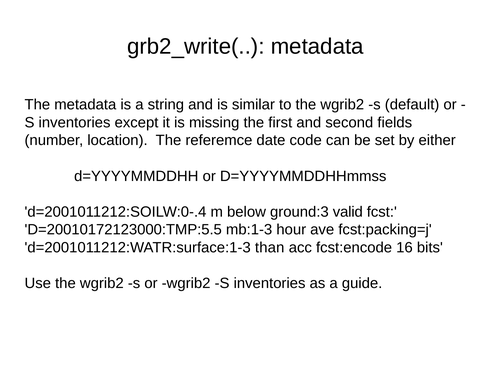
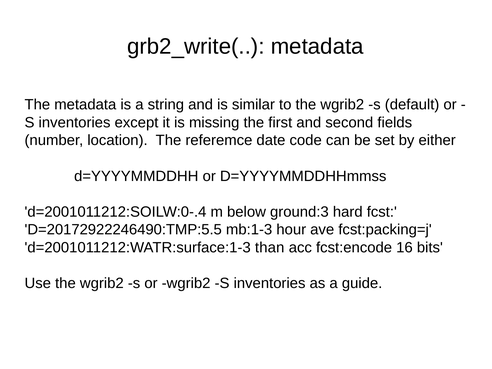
valid: valid -> hard (348, 212)
D=20010172123000:TMP:5.5: D=20010172123000:TMP:5.5 -> D=20172922246490:TMP:5.5 (123, 230)
